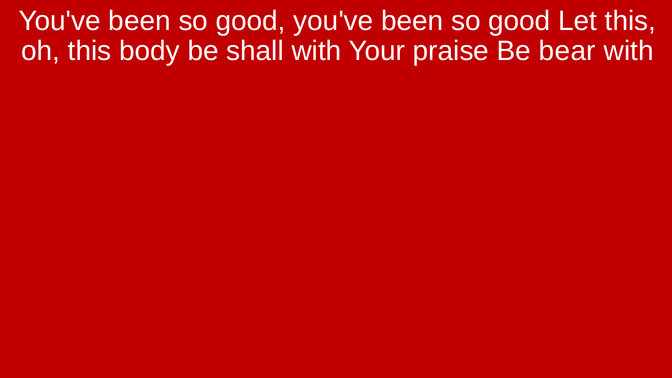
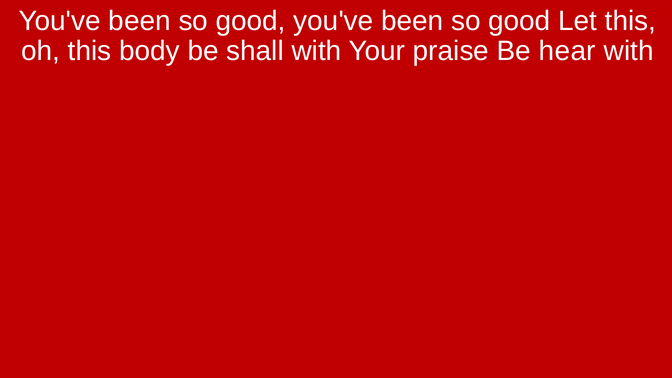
bear: bear -> hear (567, 51)
